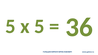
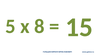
x 5: 5 -> 8 (39, 26)
36: 36 -> 15 (79, 27)
